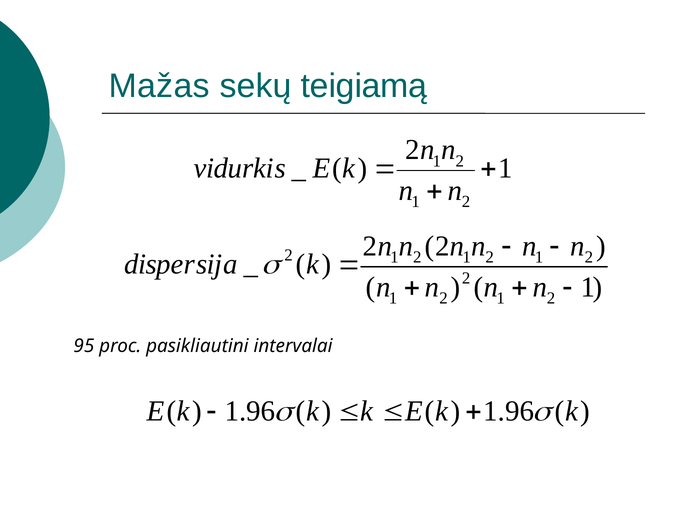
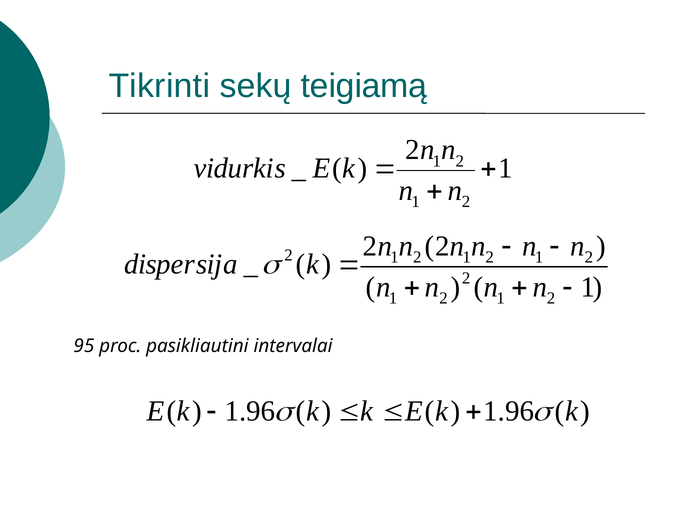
Mažas: Mažas -> Tikrinti (159, 86)
